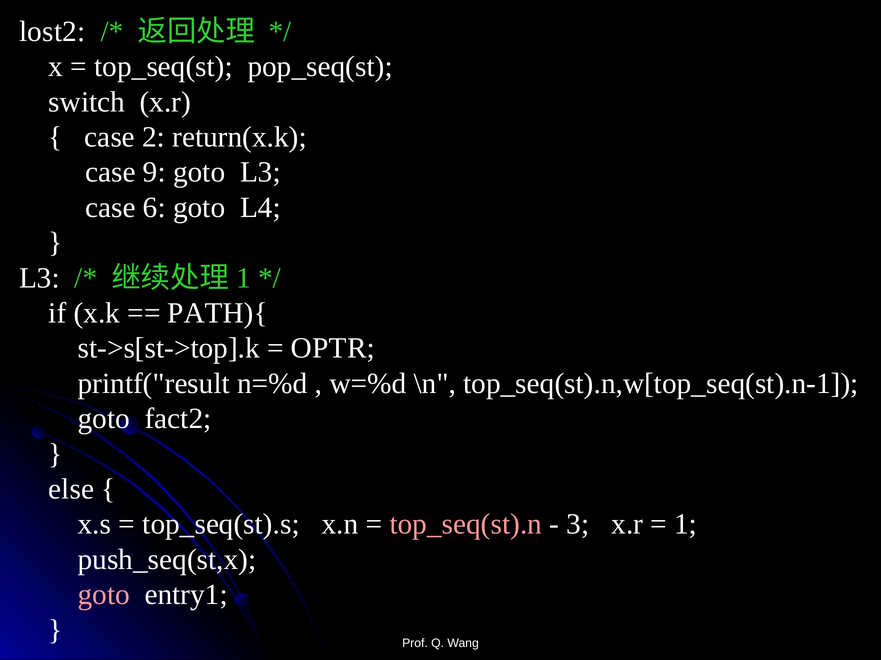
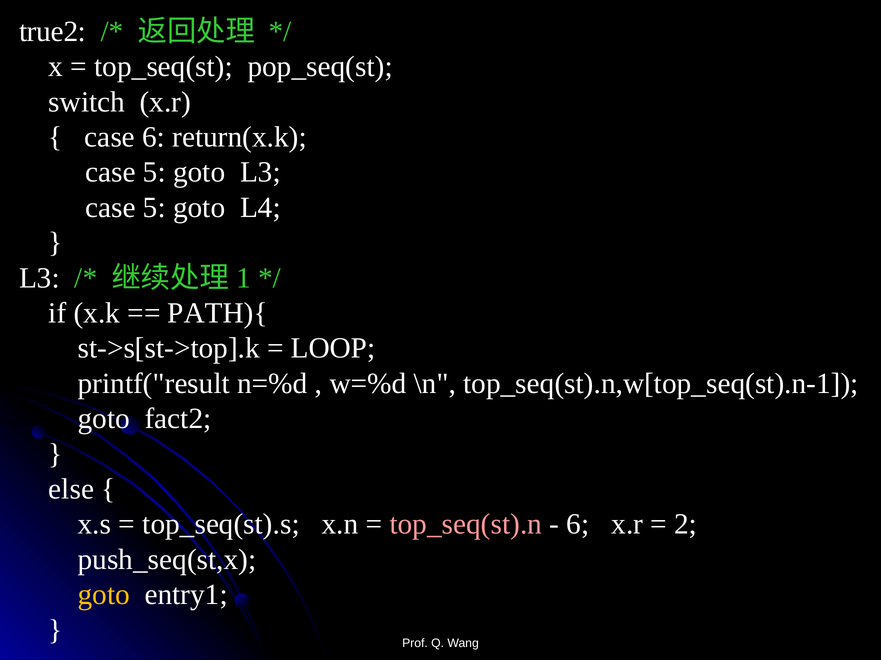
lost2: lost2 -> true2 (53, 31)
case 2: 2 -> 6 (154, 137)
9: 9 -> 5 (154, 172)
6: 6 -> 5 (154, 208)
OPTR: OPTR -> LOOP (333, 349)
3: 3 -> 6 (578, 525)
1: 1 -> 2 (686, 525)
goto colour: pink -> yellow (104, 595)
